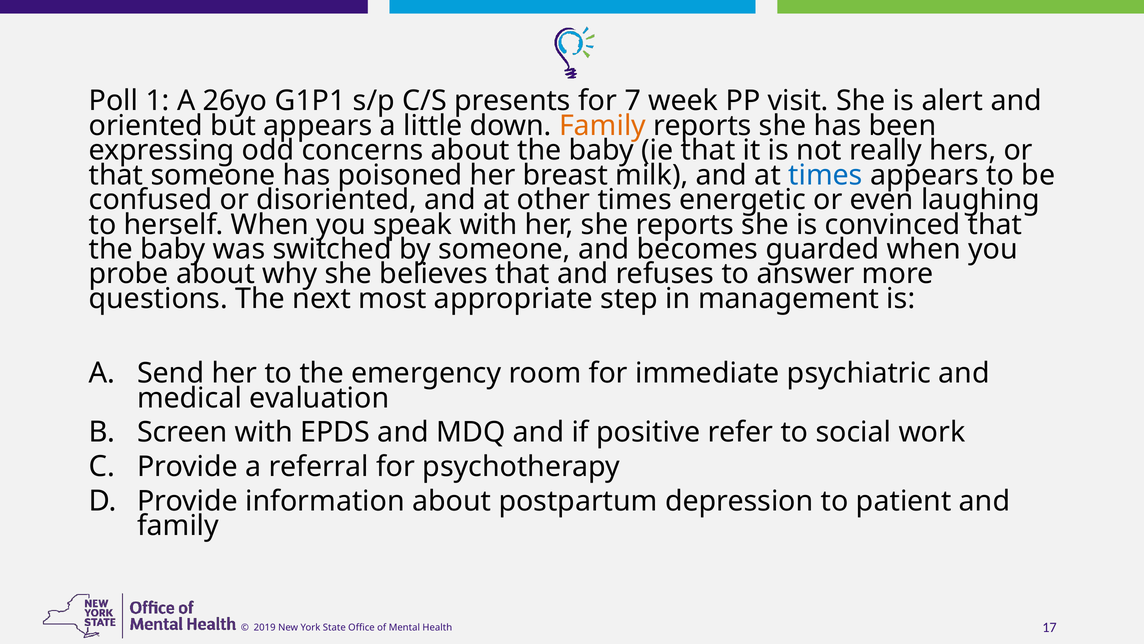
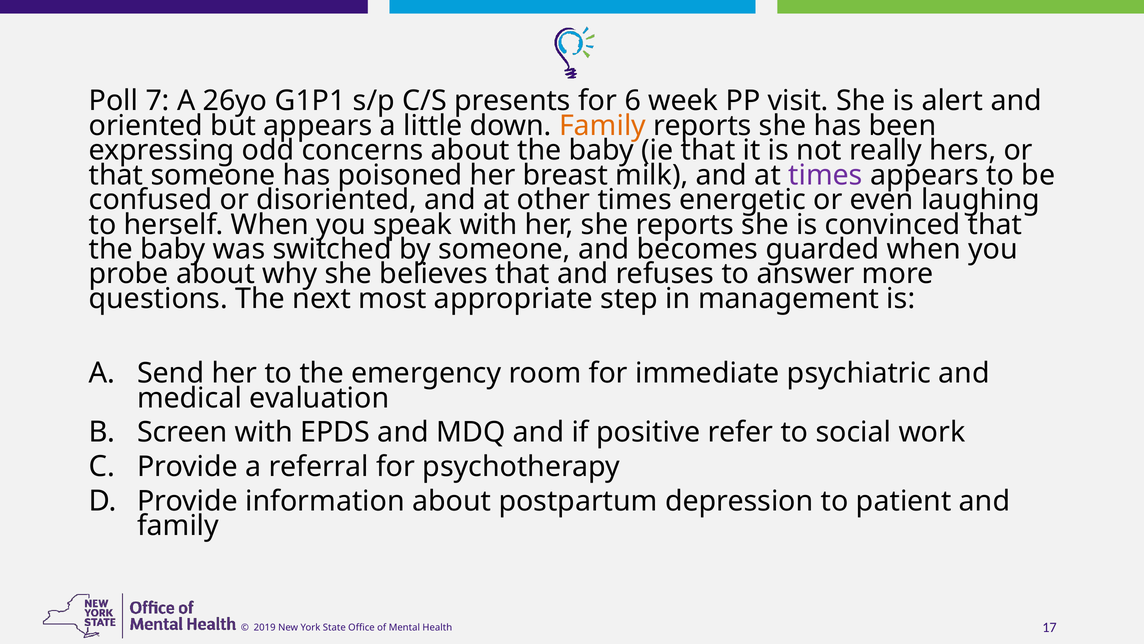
1: 1 -> 7 (158, 101)
7: 7 -> 6 (633, 101)
times colour: blue -> purple (825, 175)
